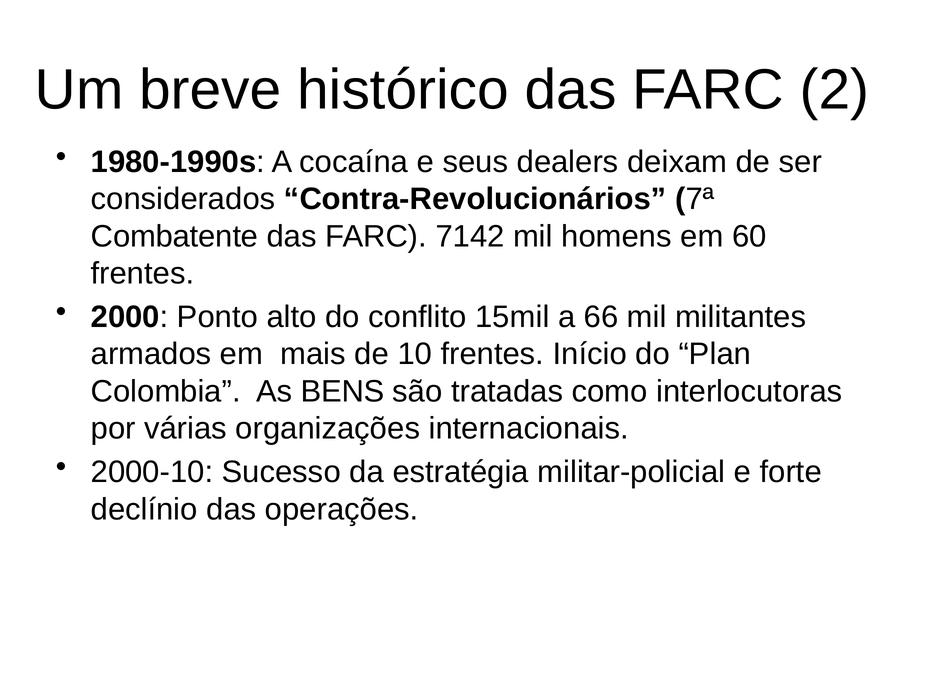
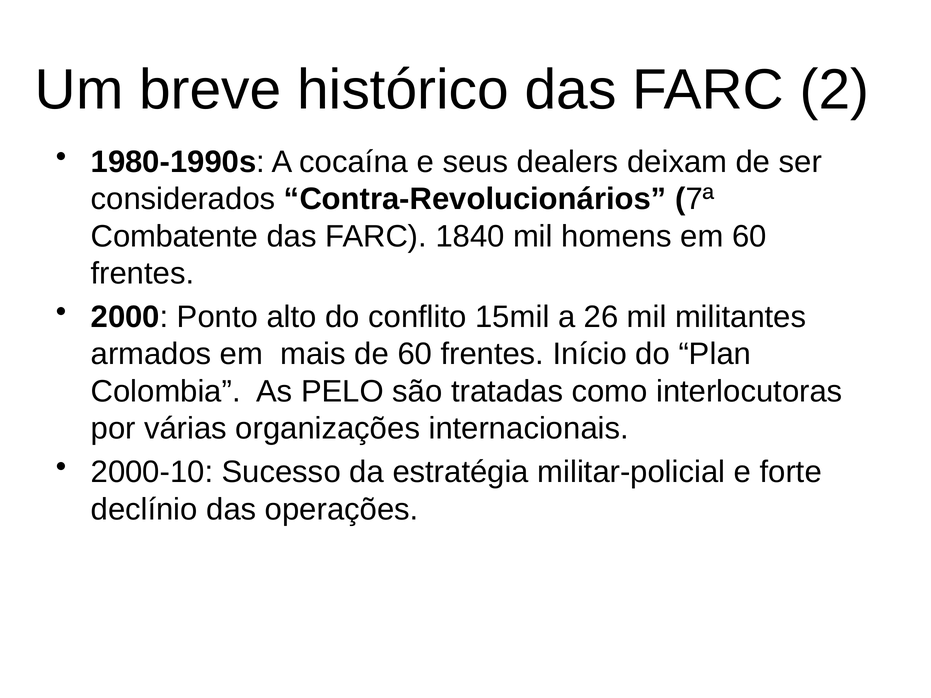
7142: 7142 -> 1840 (470, 236)
66: 66 -> 26 (601, 317)
de 10: 10 -> 60 (415, 354)
BENS: BENS -> PELO (342, 392)
